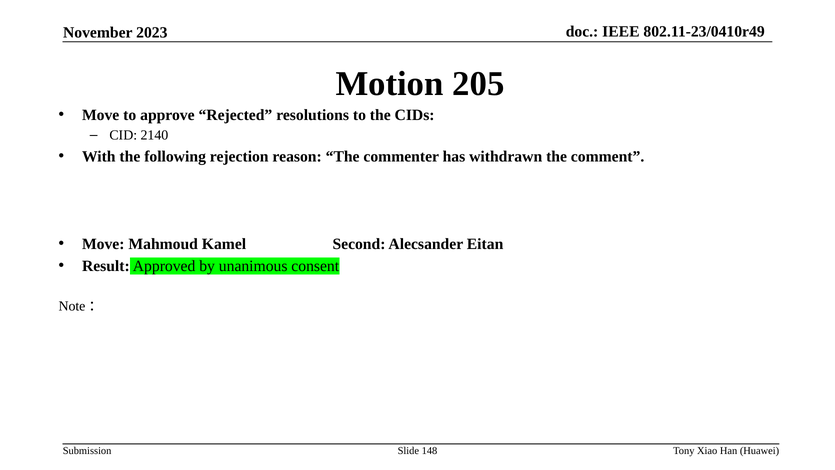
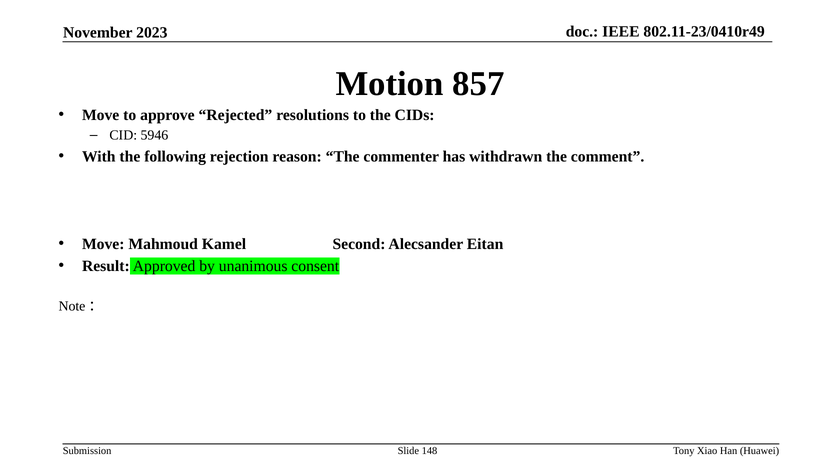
205: 205 -> 857 (478, 84)
2140: 2140 -> 5946 (154, 135)
